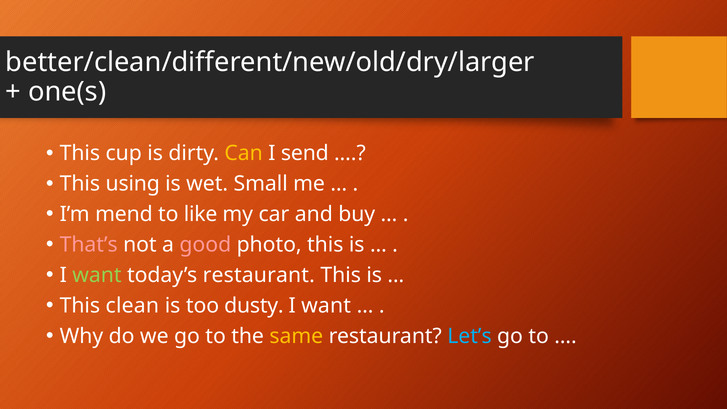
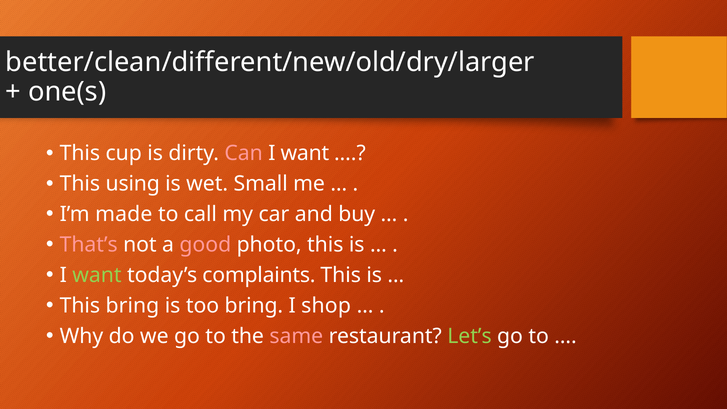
Can colour: yellow -> pink (244, 153)
send: send -> want (305, 153)
mend: mend -> made (124, 214)
like: like -> call (200, 214)
today’s restaurant: restaurant -> complaints (259, 275)
This clean: clean -> bring (132, 306)
too dusty: dusty -> bring (254, 306)
want: want -> shop (326, 306)
same colour: yellow -> pink (296, 336)
Let’s colour: light blue -> light green (469, 336)
